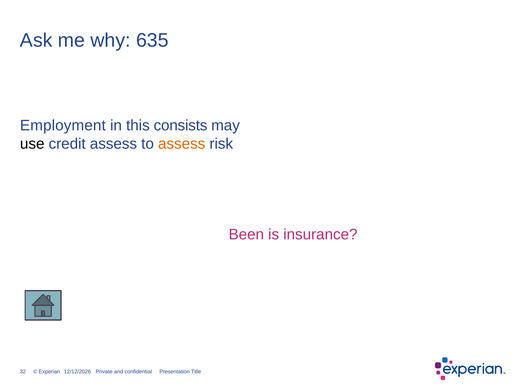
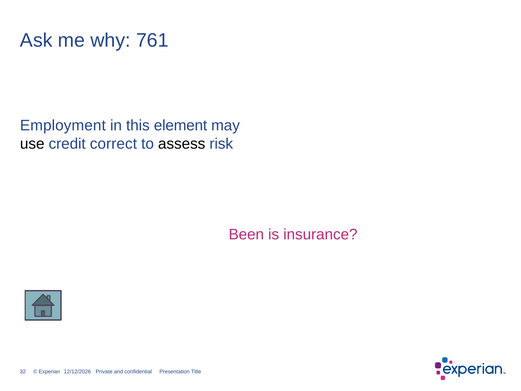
635: 635 -> 761 (152, 41)
consists: consists -> element (181, 125)
credit assess: assess -> correct (113, 144)
assess colour: orange -> black (182, 144)
